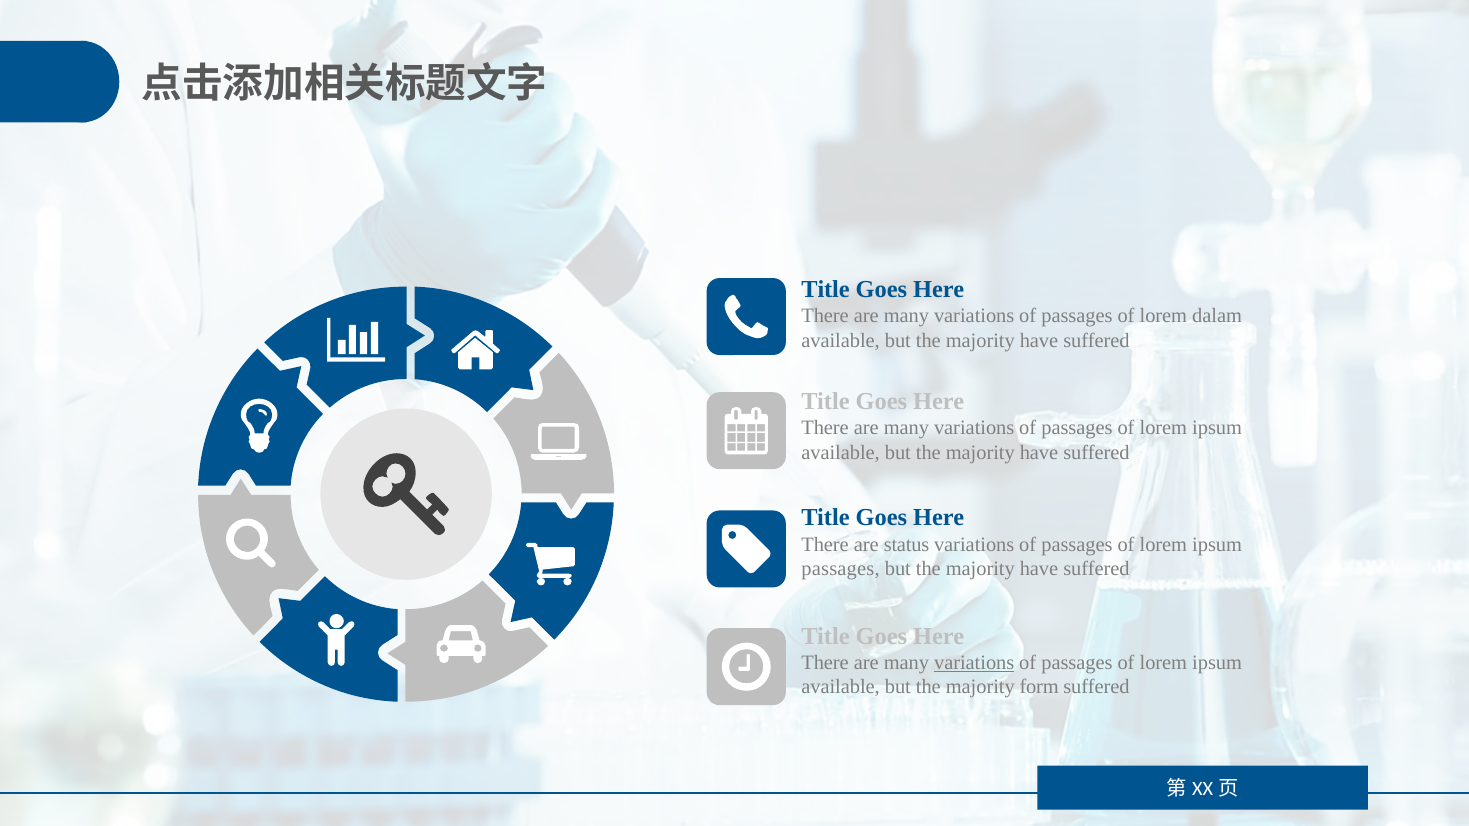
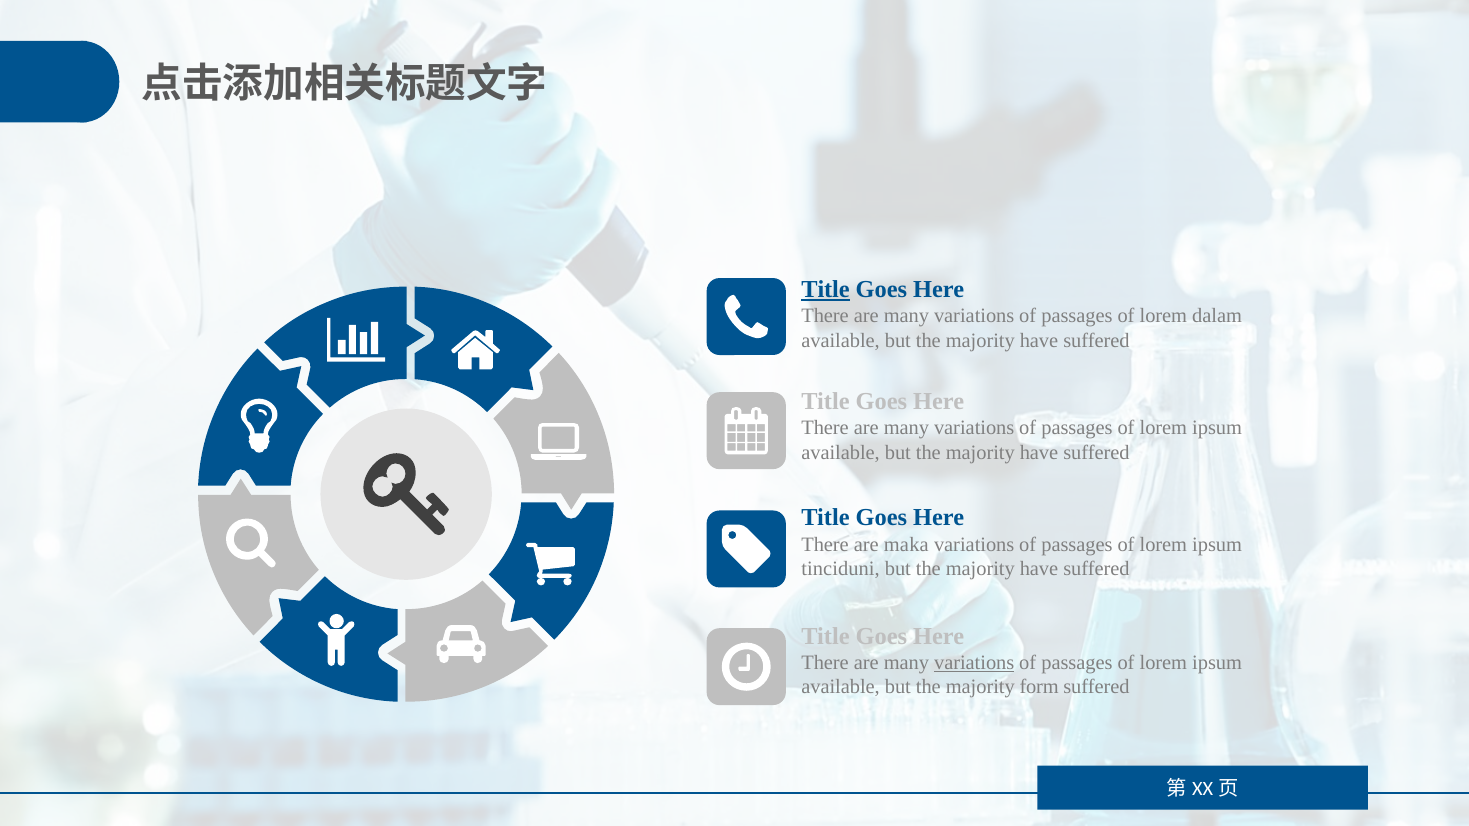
Title underline: none -> present (826, 290)
status: status -> maka (906, 545)
passages: passages -> tinciduni (841, 569)
